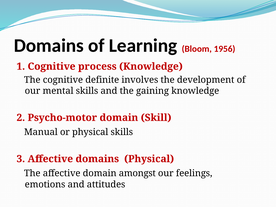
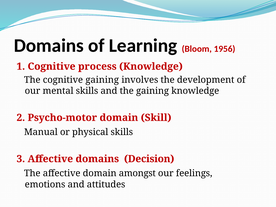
cognitive definite: definite -> gaining (102, 80)
domains Physical: Physical -> Decision (149, 159)
